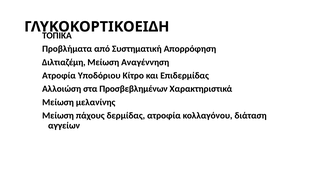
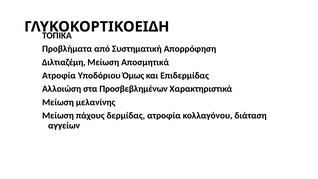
Αναγέννηση: Αναγέννηση -> Αποσμητικά (145, 62)
Κίτρο: Κίτρο -> Όμως (133, 75)
